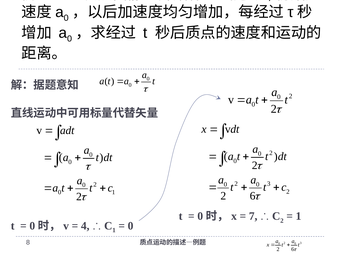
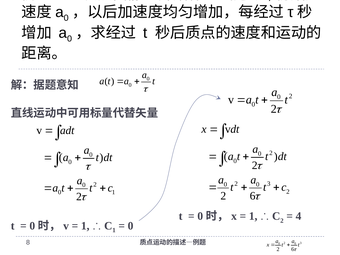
7: 7 -> 1 (253, 216)
1: 1 -> 4 (299, 216)
4: 4 -> 1 (85, 226)
